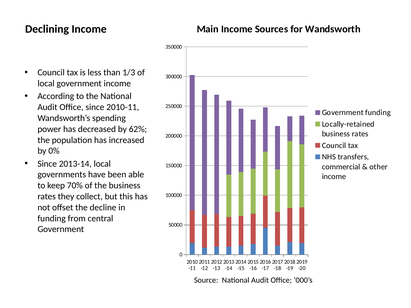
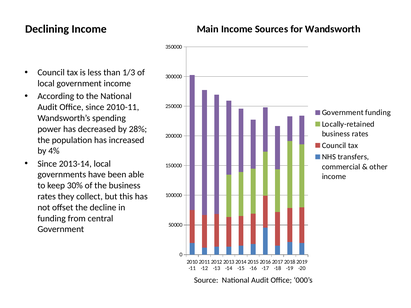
62%: 62% -> 28% (138, 129)
0%: 0% -> 4% (54, 151)
70%: 70% -> 30% (75, 186)
